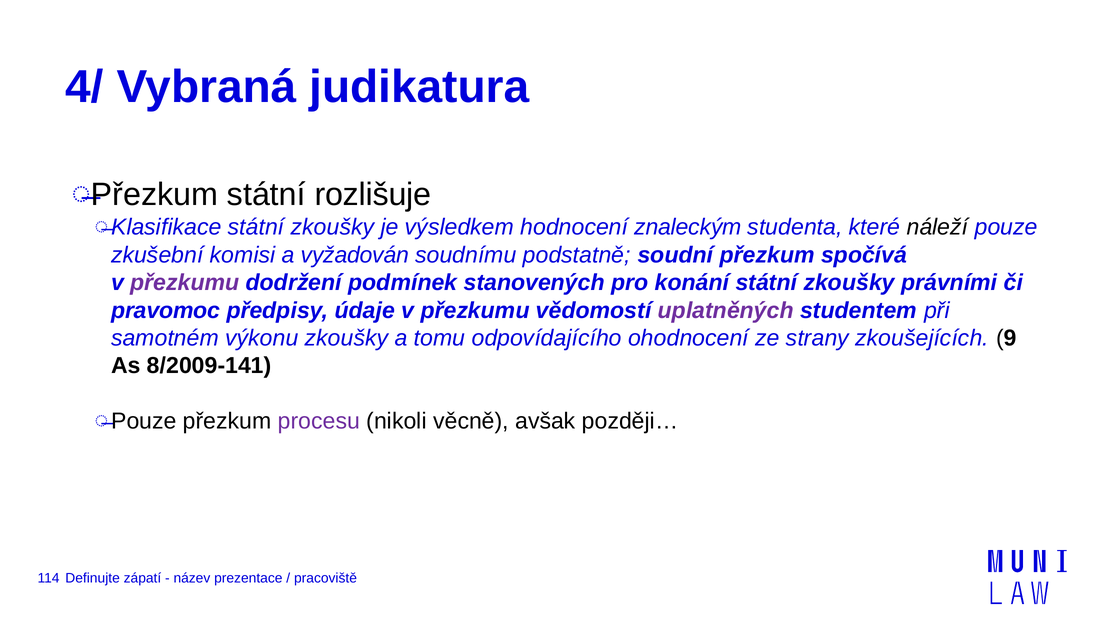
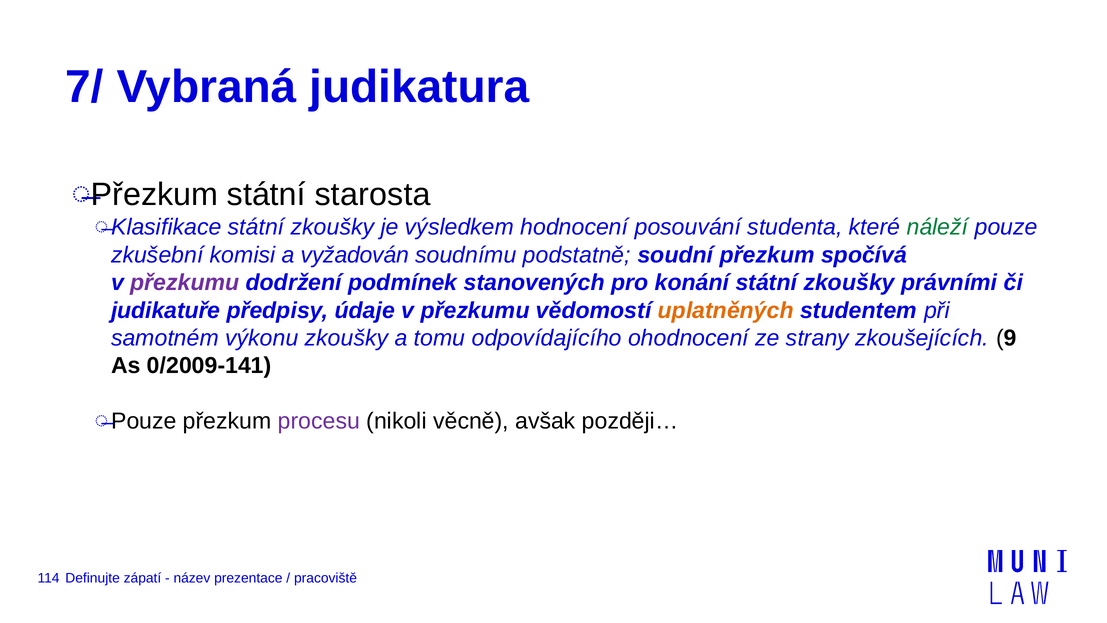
4/: 4/ -> 7/ (85, 87)
rozlišuje: rozlišuje -> starosta (373, 195)
znaleckým: znaleckým -> posouvání (688, 227)
náleží colour: black -> green (937, 227)
pravomoc: pravomoc -> judikatuře (166, 310)
uplatněných colour: purple -> orange (726, 310)
8/2009-141: 8/2009-141 -> 0/2009-141 (209, 366)
